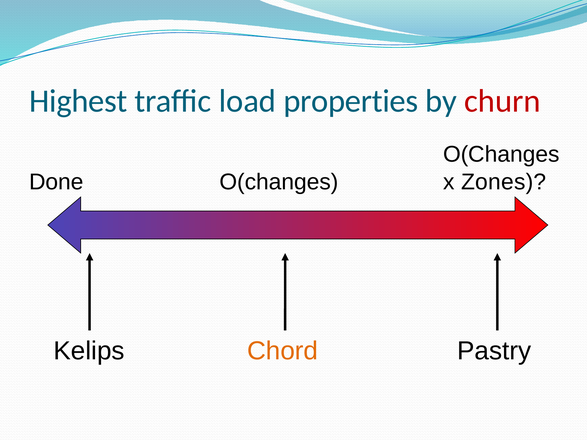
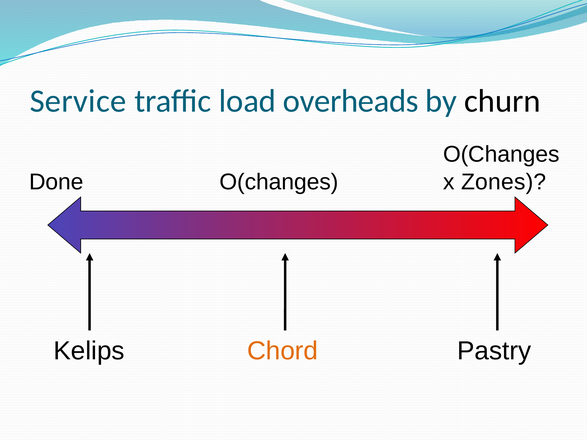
Highest: Highest -> Service (78, 101)
properties: properties -> overheads (351, 101)
churn colour: red -> black (502, 101)
